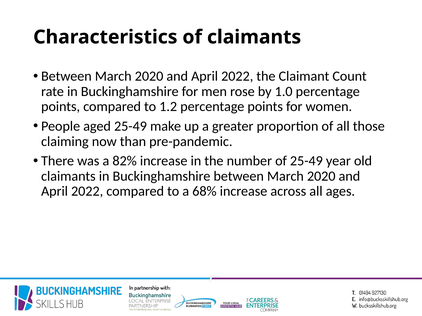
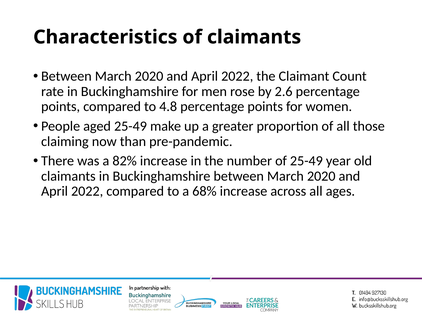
1.0: 1.0 -> 2.6 (284, 92)
1.2: 1.2 -> 4.8 (168, 107)
